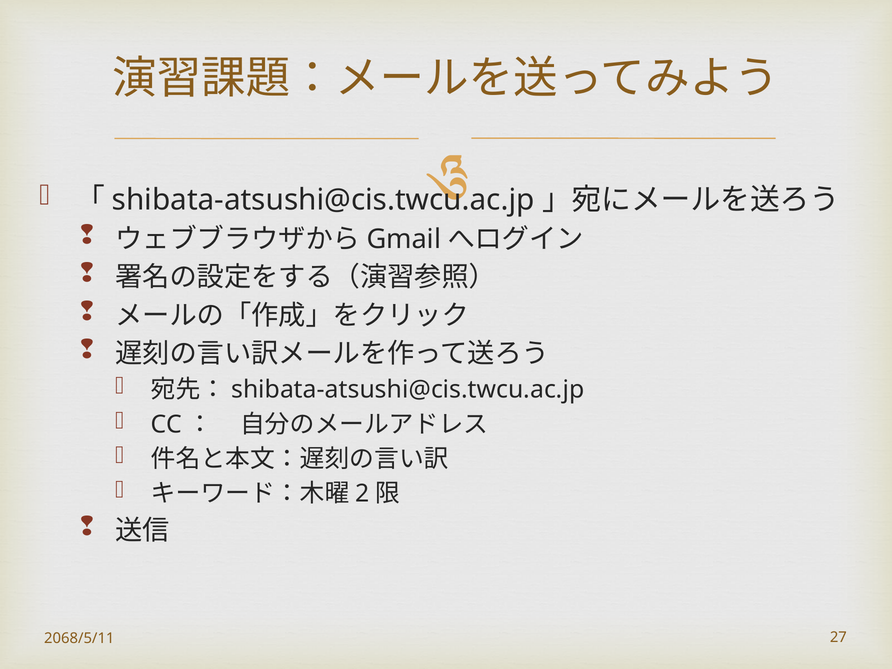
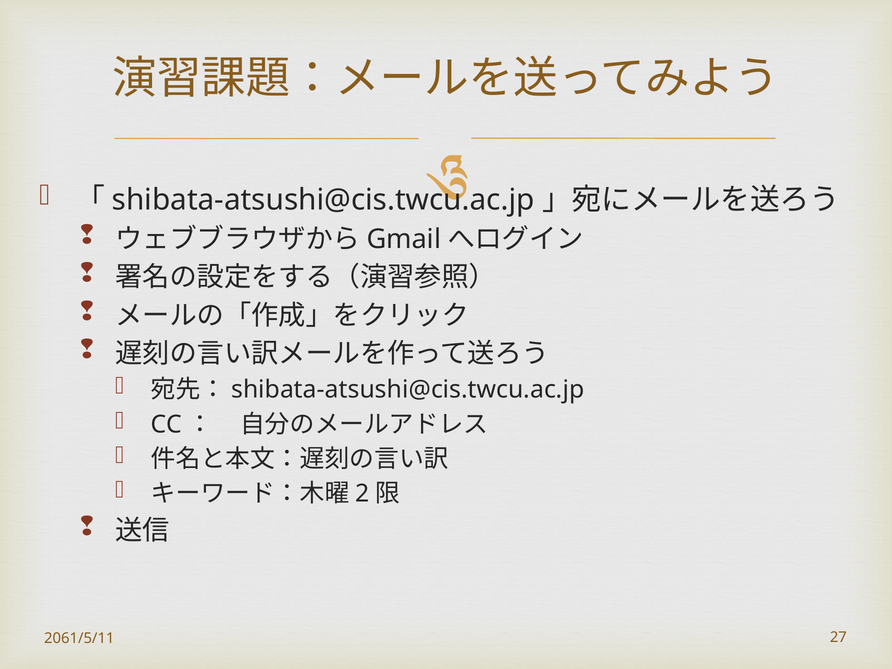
2068/5/11: 2068/5/11 -> 2061/5/11 (79, 638)
